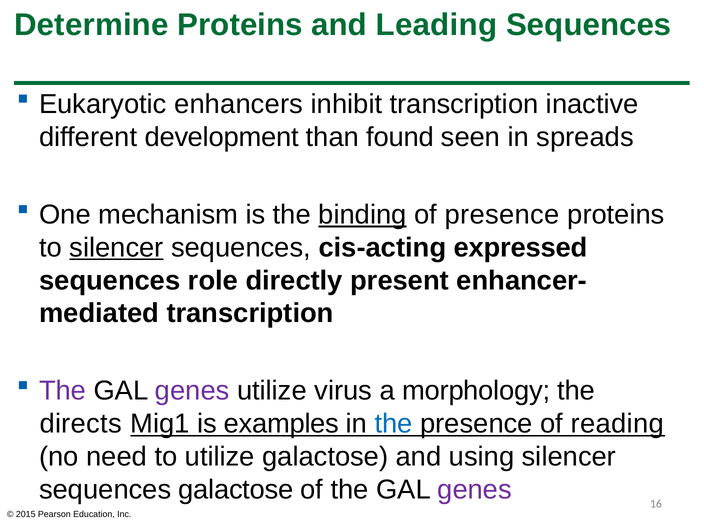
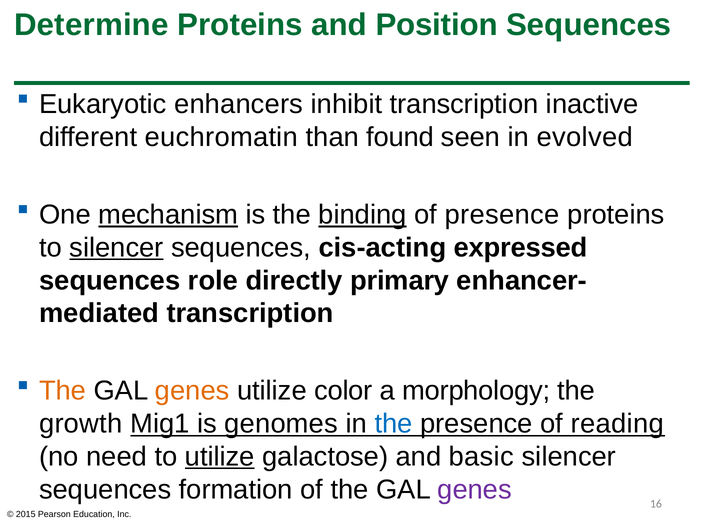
Leading: Leading -> Position (437, 25)
development: development -> euchromatin (221, 137)
spreads: spreads -> evolved (585, 137)
mechanism underline: none -> present (168, 215)
present: present -> primary (400, 280)
The colour: purple -> orange (63, 391)
genes colour: purple -> orange (192, 391)
virus: virus -> color (343, 391)
directs: directs -> growth (81, 424)
examples: examples -> genomes (281, 424)
utilize underline: none -> present (220, 457)
using: using -> basic (481, 457)
sequences galactose: galactose -> formation (236, 489)
